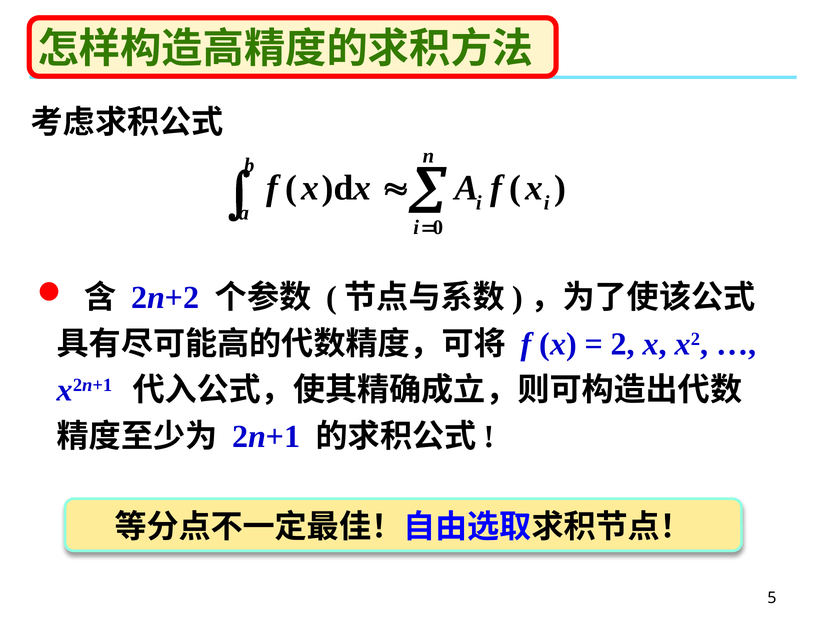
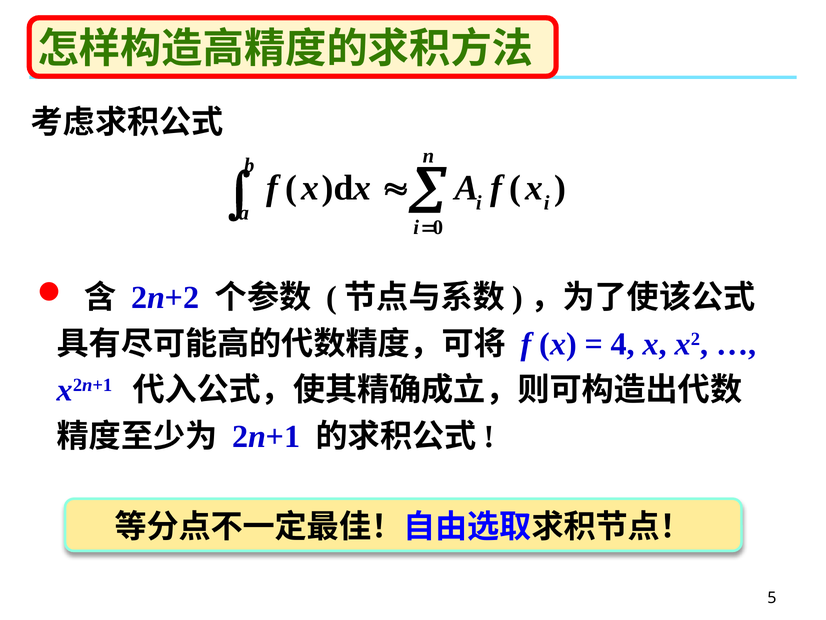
2: 2 -> 4 (623, 344)
